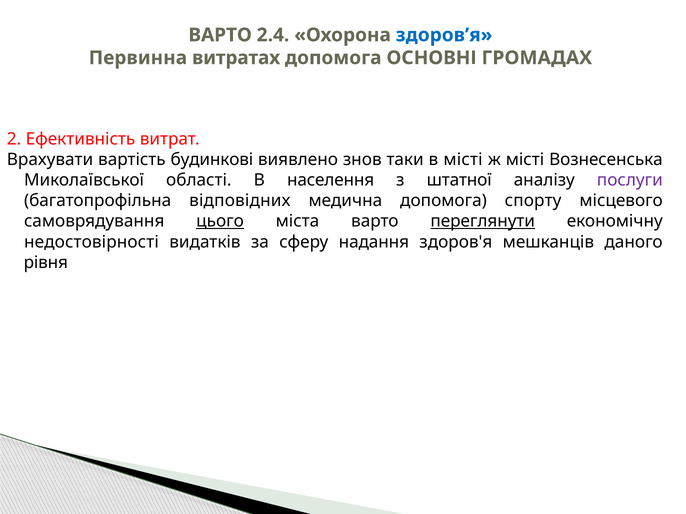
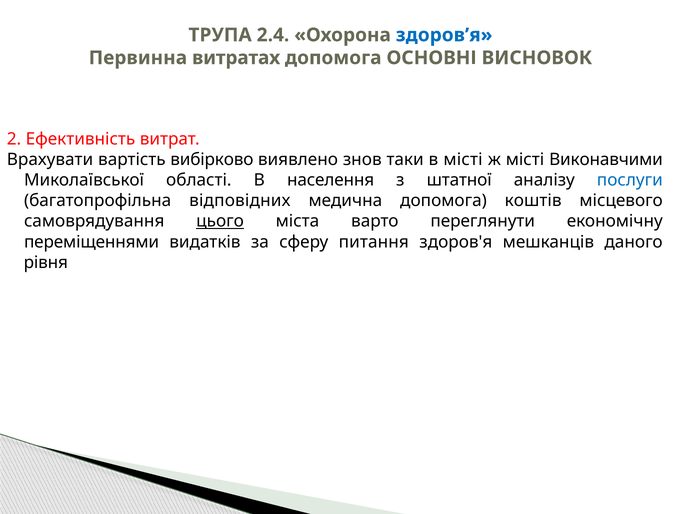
ВАРТО: ВАРТО -> ТРУПА (220, 35)
ГРОМАДАХ: ГРОМАДАХ -> ВИСНОВОК (537, 58)
будинкові: будинкові -> вибірково (212, 160)
Вознесенська: Вознесенська -> Виконавчими (606, 160)
послуги colour: purple -> blue (630, 180)
спорту: спорту -> коштів (533, 201)
переглянути underline: present -> none (483, 222)
недостовірності: недостовірності -> переміщеннями (92, 242)
надання: надання -> питання (374, 242)
